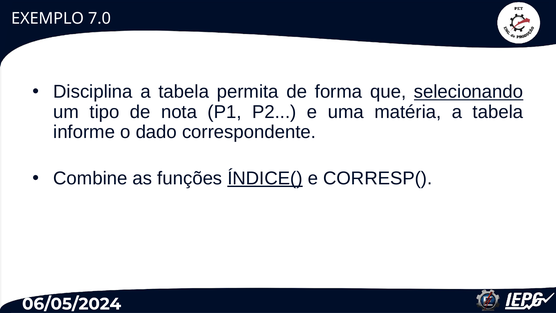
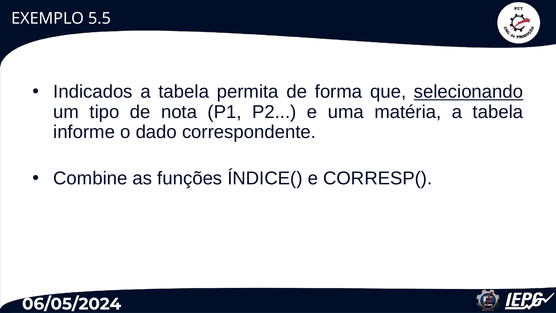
7.0: 7.0 -> 5.5 (99, 18)
Disciplina: Disciplina -> Indicados (93, 92)
ÍNDICE( underline: present -> none (265, 178)
